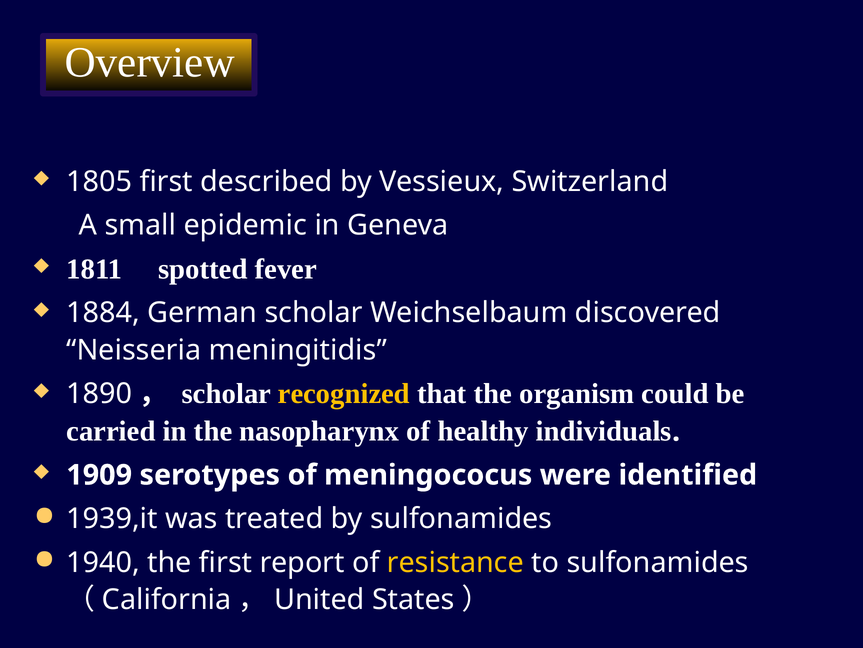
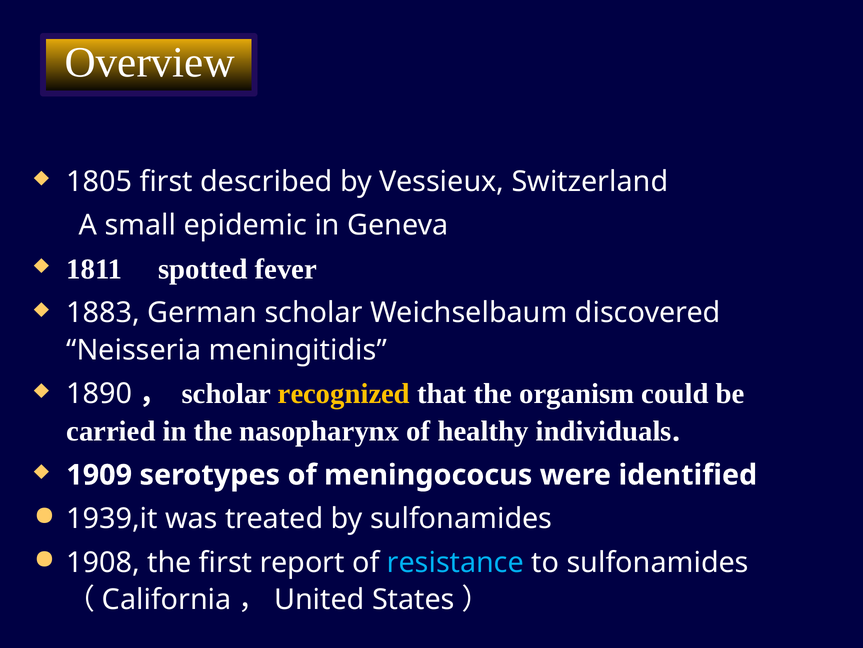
1884: 1884 -> 1883 (103, 313)
1940: 1940 -> 1908 (103, 562)
resistance colour: yellow -> light blue (455, 562)
